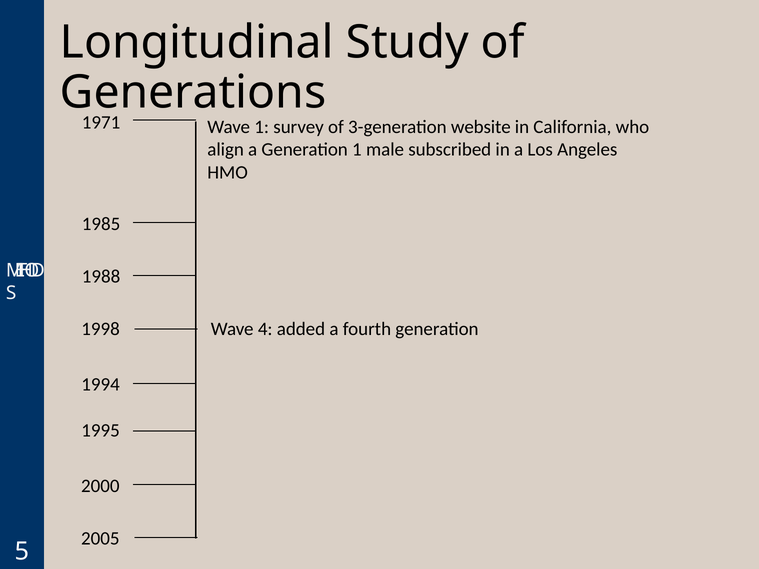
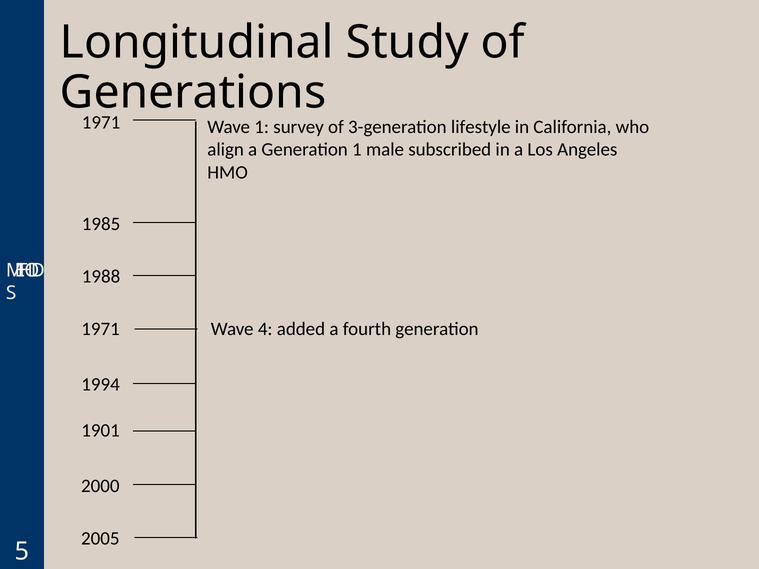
website: website -> lifestyle (481, 127)
1998: 1998 -> 1971 (101, 329)
1995: 1995 -> 1901 (101, 430)
